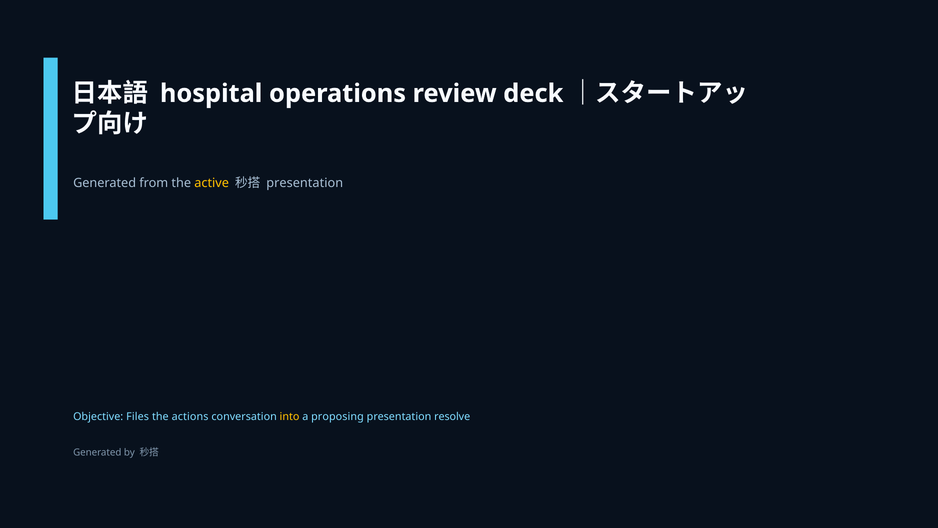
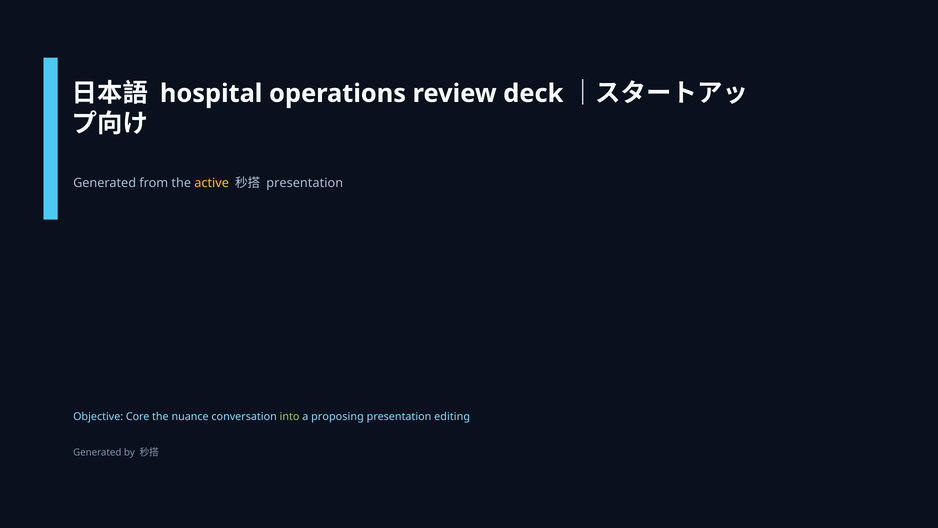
Files: Files -> Core (138, 416)
actions: actions -> nuance (190, 416)
into colour: yellow -> light green (290, 416)
resolve: resolve -> editing (452, 416)
